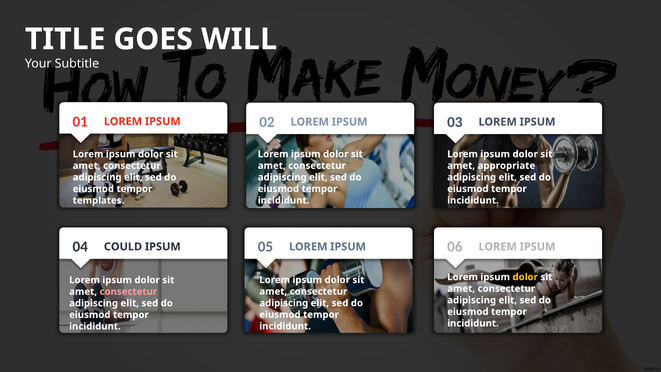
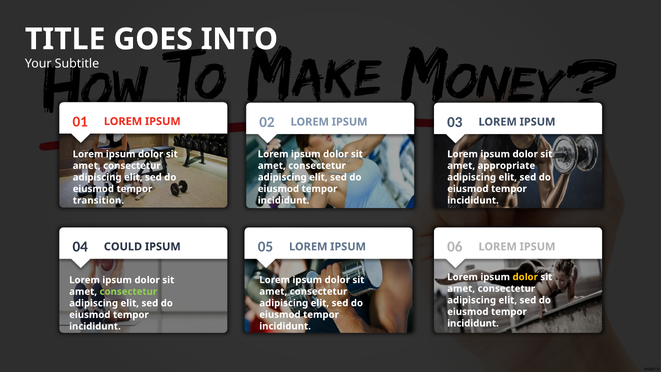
WILL: WILL -> INTO (239, 39)
templates: templates -> transition (98, 200)
consectetur colour: pink -> light green (128, 291)
